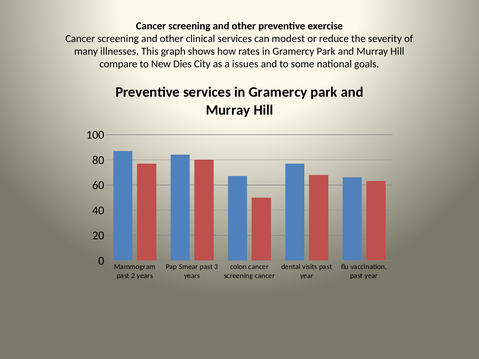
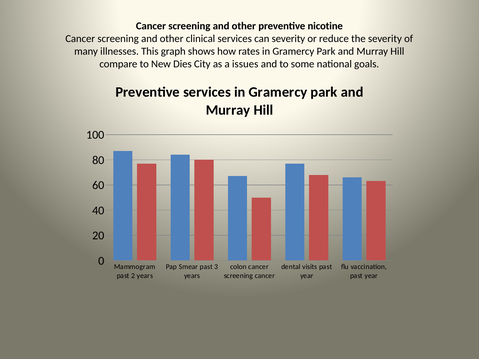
exercise: exercise -> nicotine (325, 26)
can modest: modest -> severity (288, 39)
